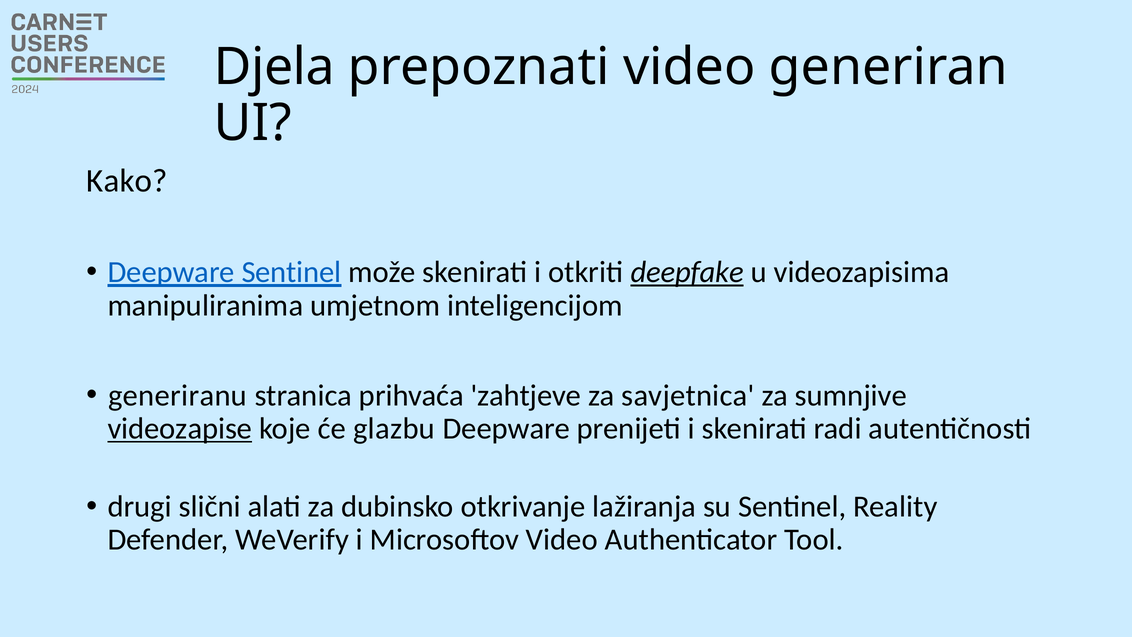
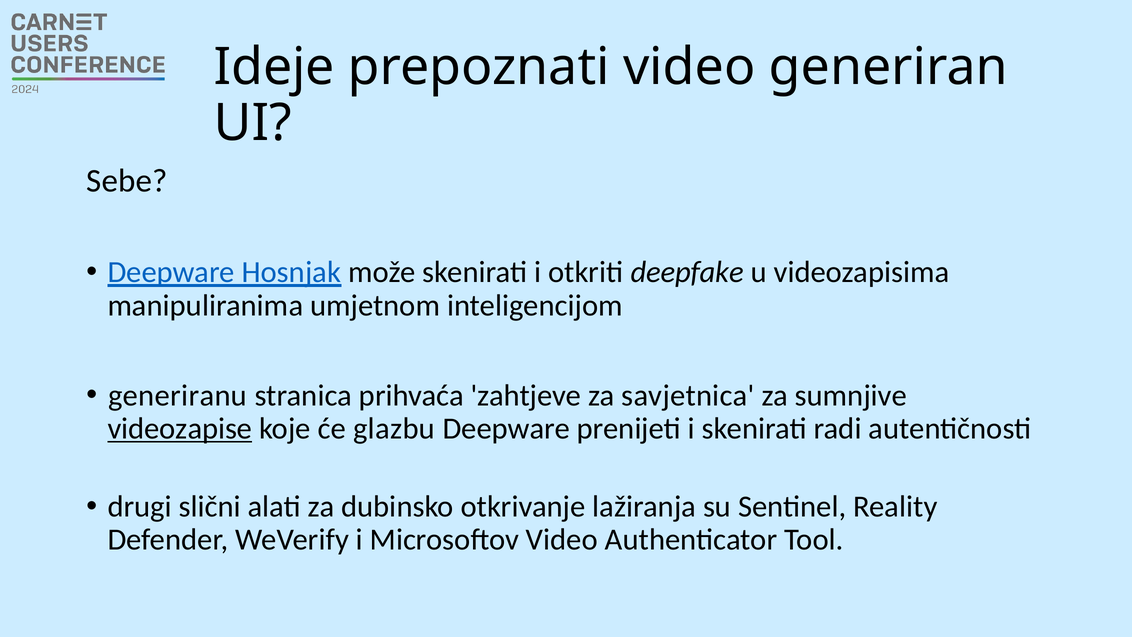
Djela: Djela -> Ideje (274, 67)
Kako: Kako -> Sebe (127, 181)
Deepware Sentinel: Sentinel -> Hosnjak (291, 272)
deepfake underline: present -> none (687, 272)
